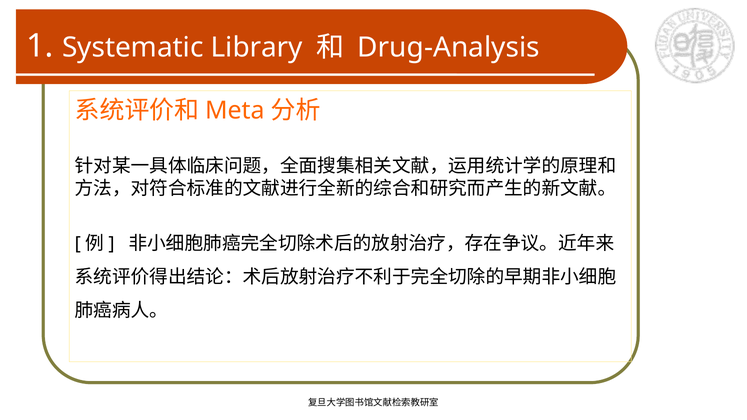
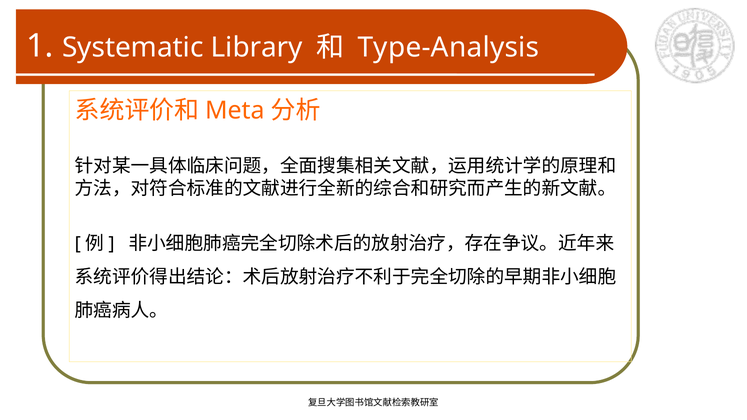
Drug-Analysis: Drug-Analysis -> Type-Analysis (448, 48)
